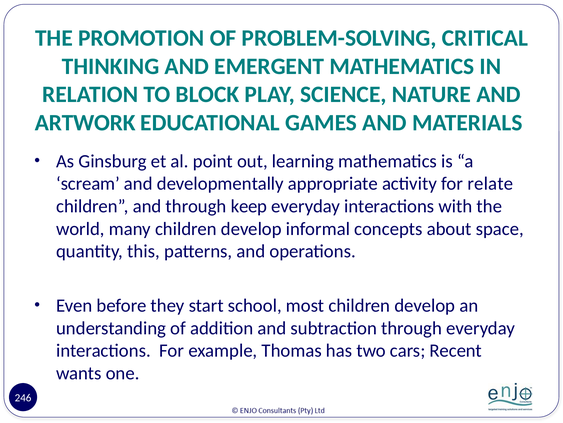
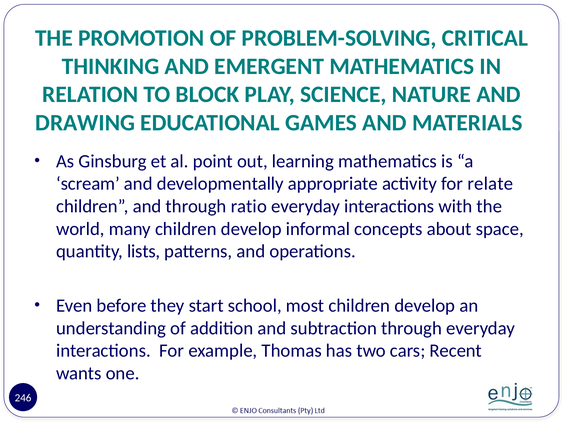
ARTWORK: ARTWORK -> DRAWING (85, 123)
keep: keep -> ratio (249, 206)
this: this -> lists (144, 251)
